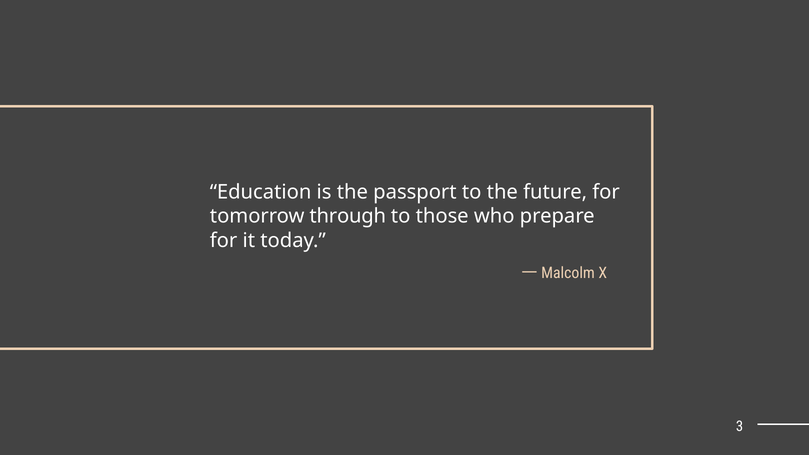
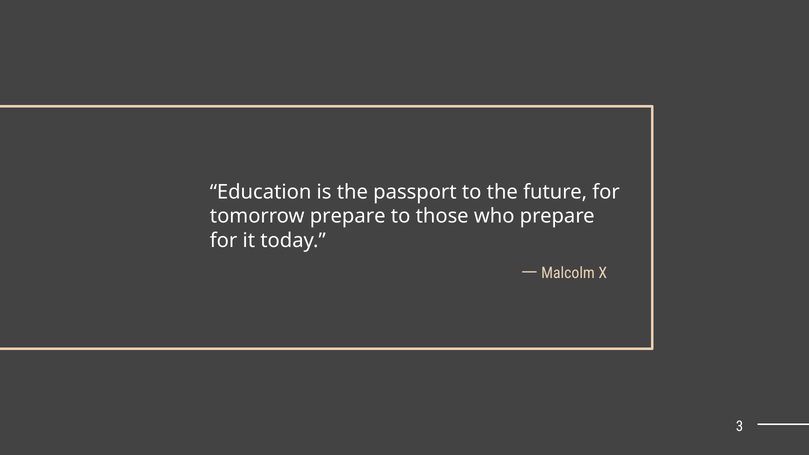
tomorrow through: through -> prepare (348, 216)
